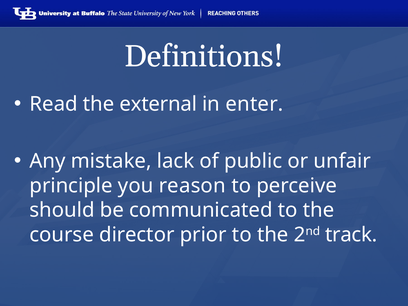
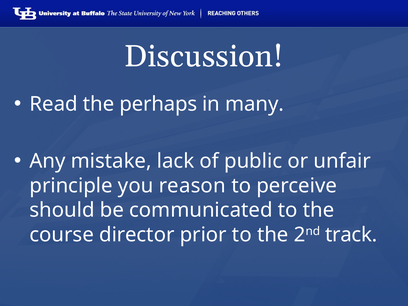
Definitions: Definitions -> Discussion (204, 57)
external: external -> perhaps (158, 104)
enter: enter -> many (255, 104)
